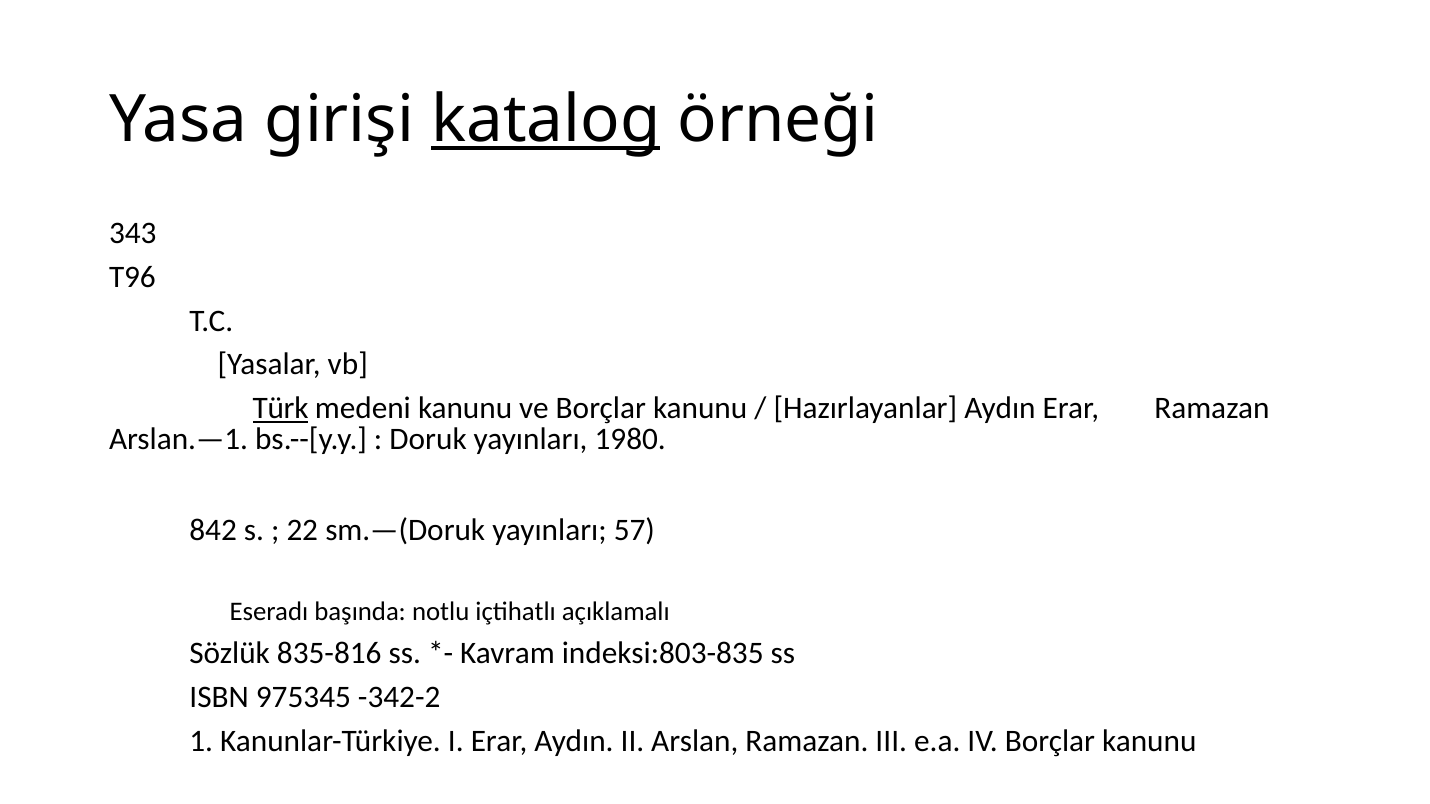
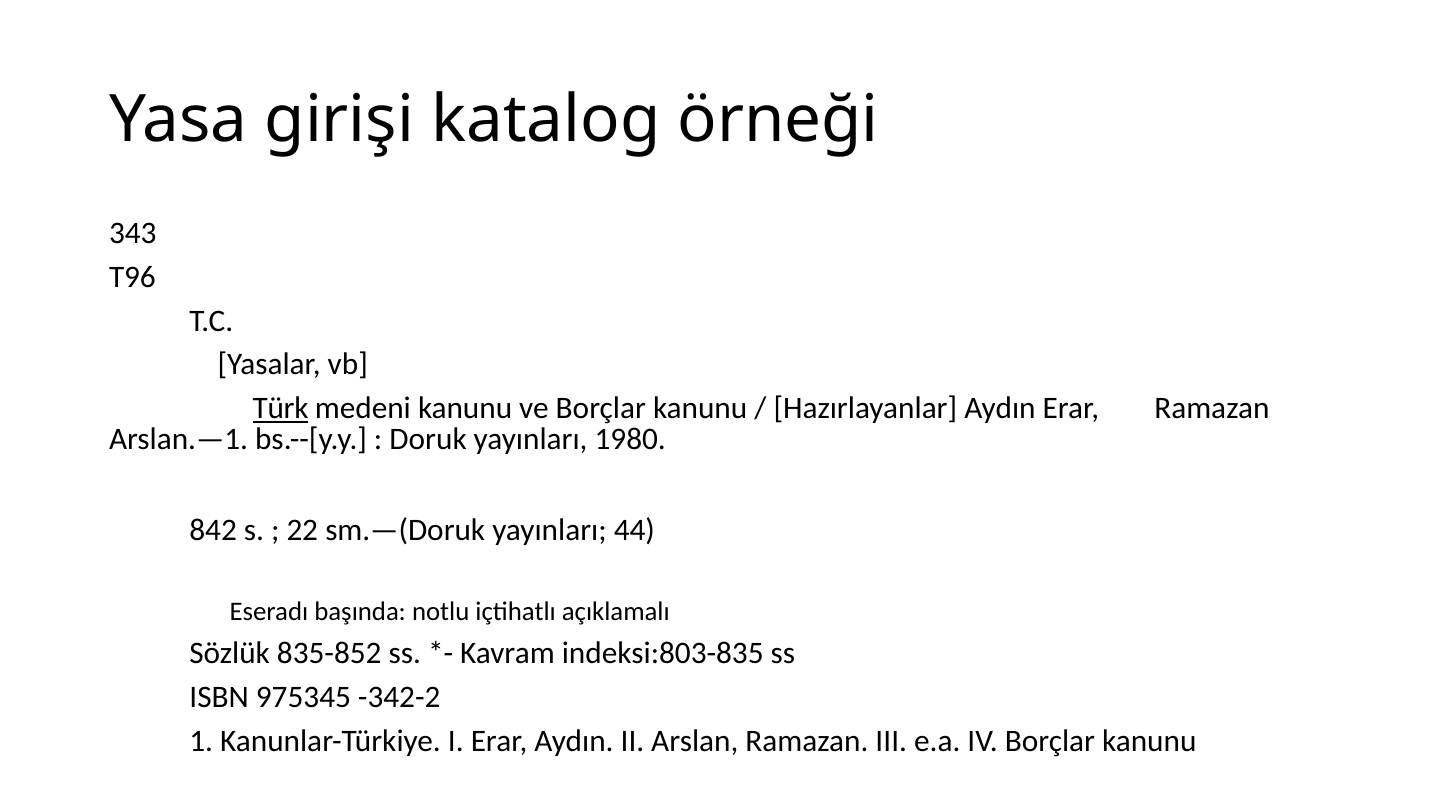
katalog underline: present -> none (546, 120)
57: 57 -> 44 (634, 530)
835-816: 835-816 -> 835-852 (329, 654)
